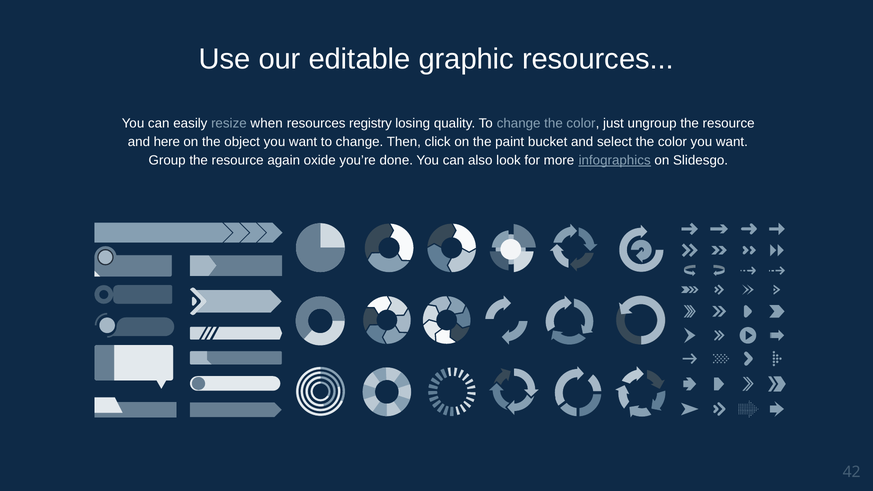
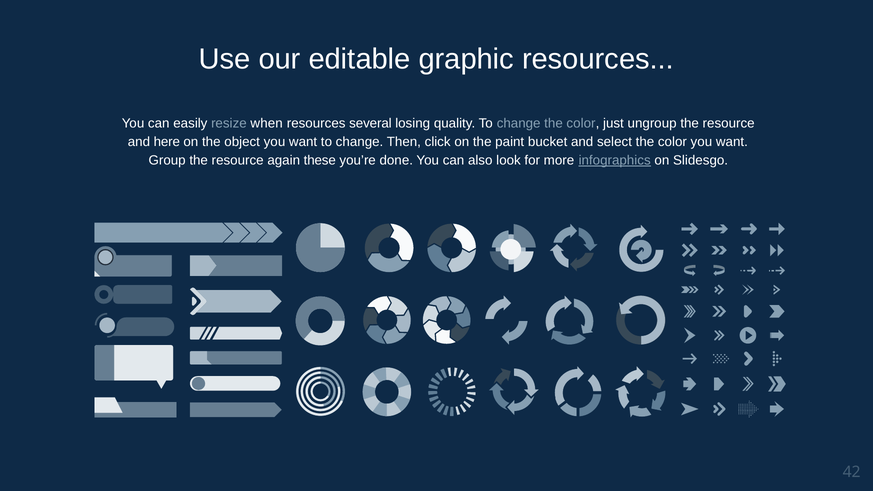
registry: registry -> several (370, 123)
oxide: oxide -> these (320, 160)
